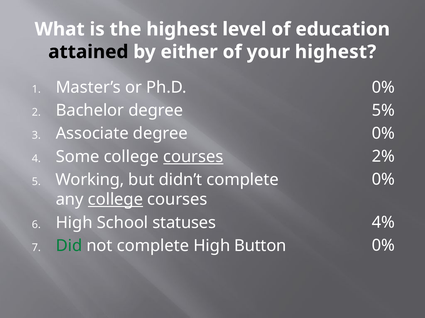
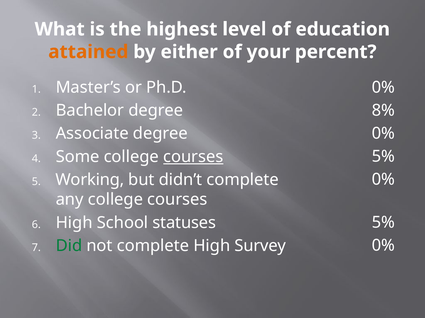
attained colour: black -> orange (88, 52)
your highest: highest -> percent (336, 52)
5%: 5% -> 8% (383, 111)
2%: 2% -> 5% (383, 157)
college underline: present -> none (115, 200)
4%: 4% -> 5% (383, 223)
Button: Button -> Survey (260, 246)
